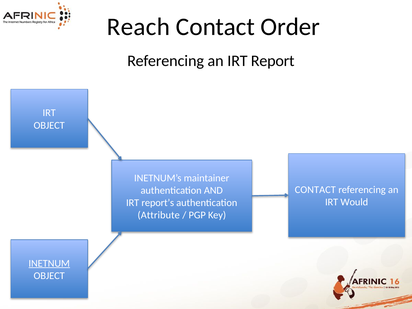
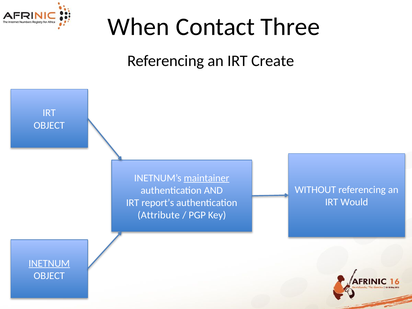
Reach: Reach -> When (138, 27)
Order: Order -> Three (290, 27)
Report: Report -> Create (273, 61)
maintainer underline: none -> present (207, 178)
CONTACT: CONTACT -> WITHOUT (315, 190)
